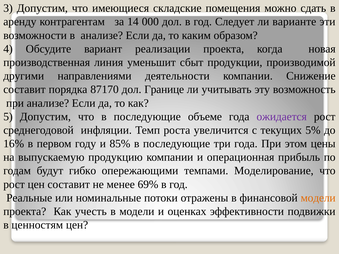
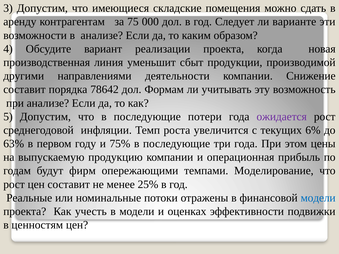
14: 14 -> 75 (133, 22)
87170: 87170 -> 78642 (105, 90)
Границе: Границе -> Формам (164, 90)
объеме: объеме -> потери (205, 117)
5%: 5% -> 6% (313, 130)
16%: 16% -> 63% (14, 144)
85%: 85% -> 75% (120, 144)
гибко: гибко -> фирм (82, 171)
69%: 69% -> 25% (148, 184)
модели colour: orange -> blue (318, 198)
